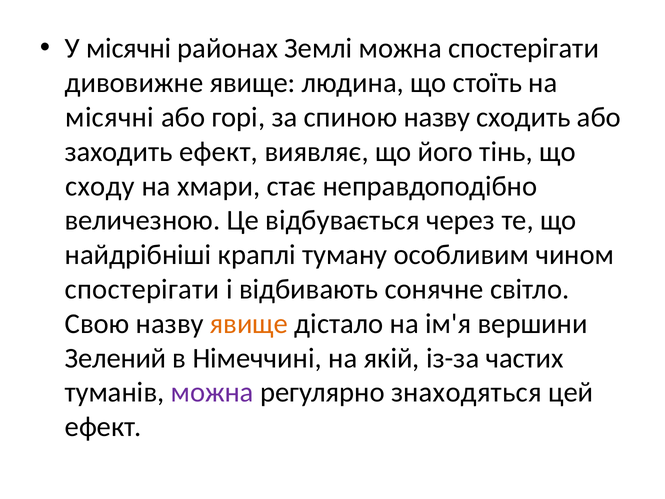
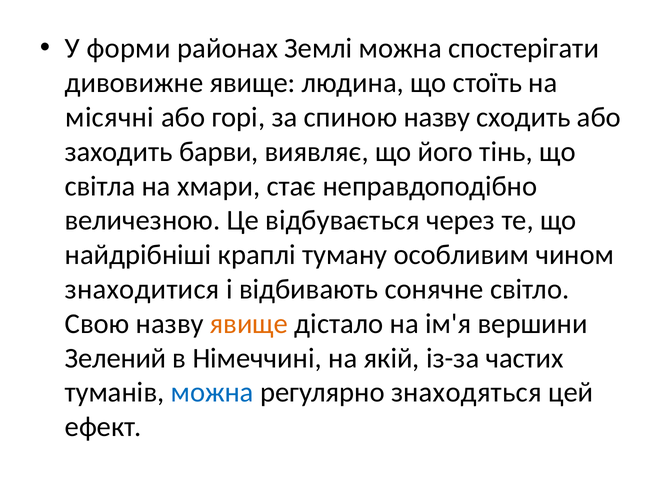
У місячні: місячні -> форми (128, 48)
заходить ефект: ефект -> барви (219, 152)
сходу: сходу -> світла (100, 186)
спостерігати: спостерігати -> знаходитися (142, 289)
можна colour: purple -> blue (212, 392)
